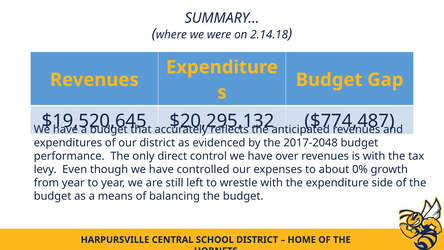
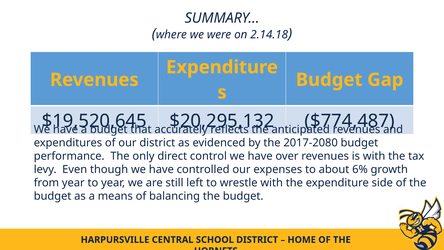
2017-2048: 2017-2048 -> 2017-2080 (311, 143)
0%: 0% -> 6% (360, 169)
